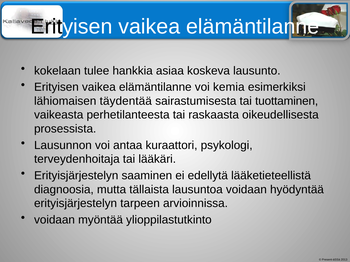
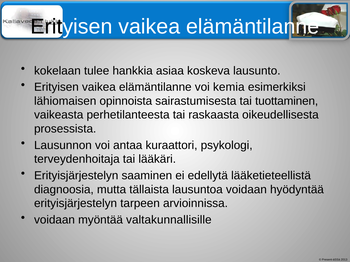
täydentää: täydentää -> opinnoista (126, 101)
ylioppilastutkinto: ylioppilastutkinto -> valtakunnallisille (169, 220)
